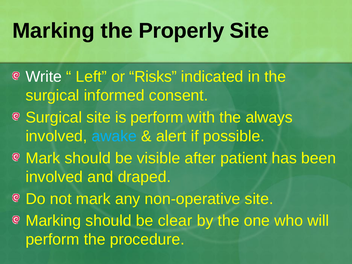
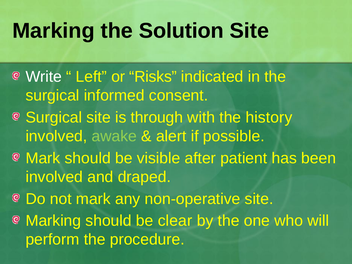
Properly: Properly -> Solution (181, 31)
is perform: perform -> through (157, 117)
always: always -> history (269, 117)
awake colour: light blue -> light green (114, 136)
